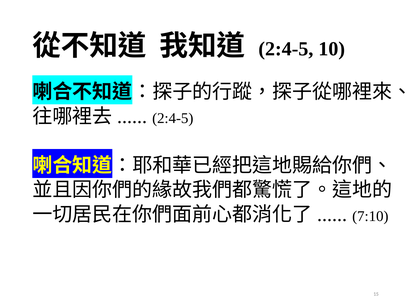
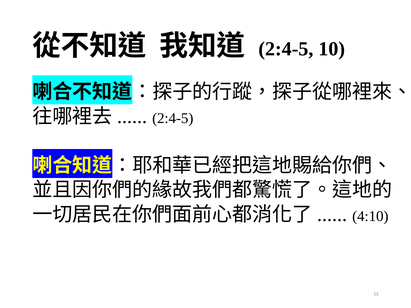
7:10: 7:10 -> 4:10 (370, 216)
